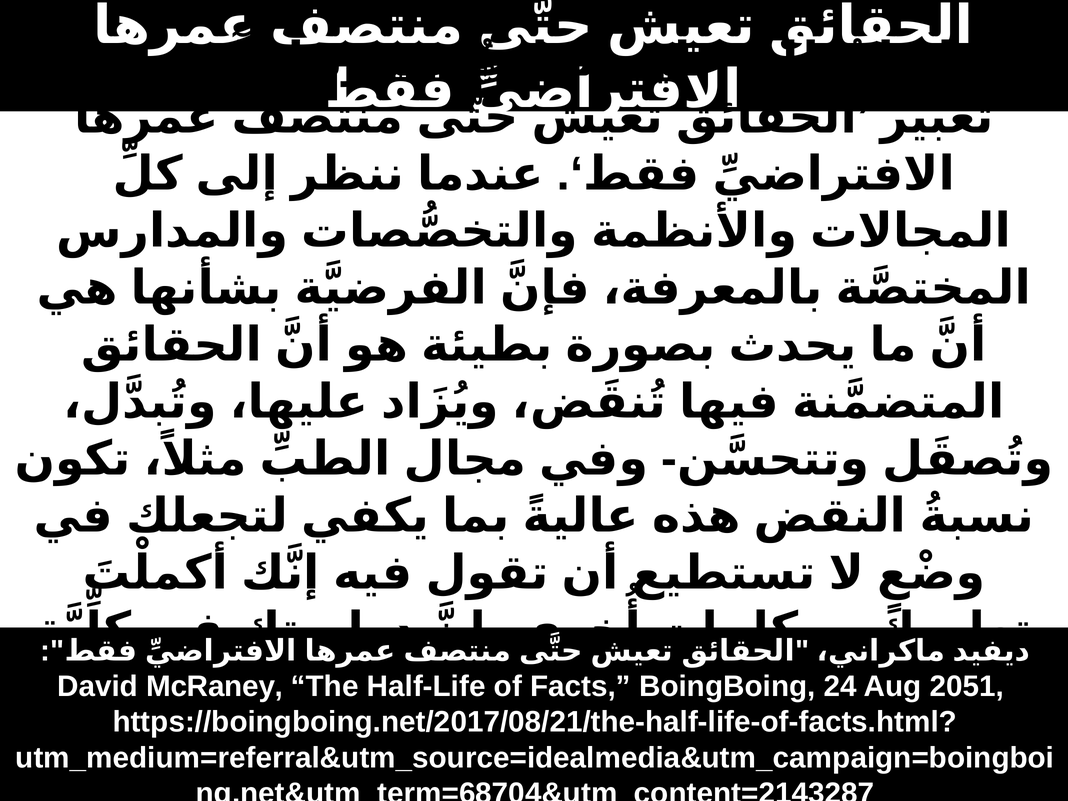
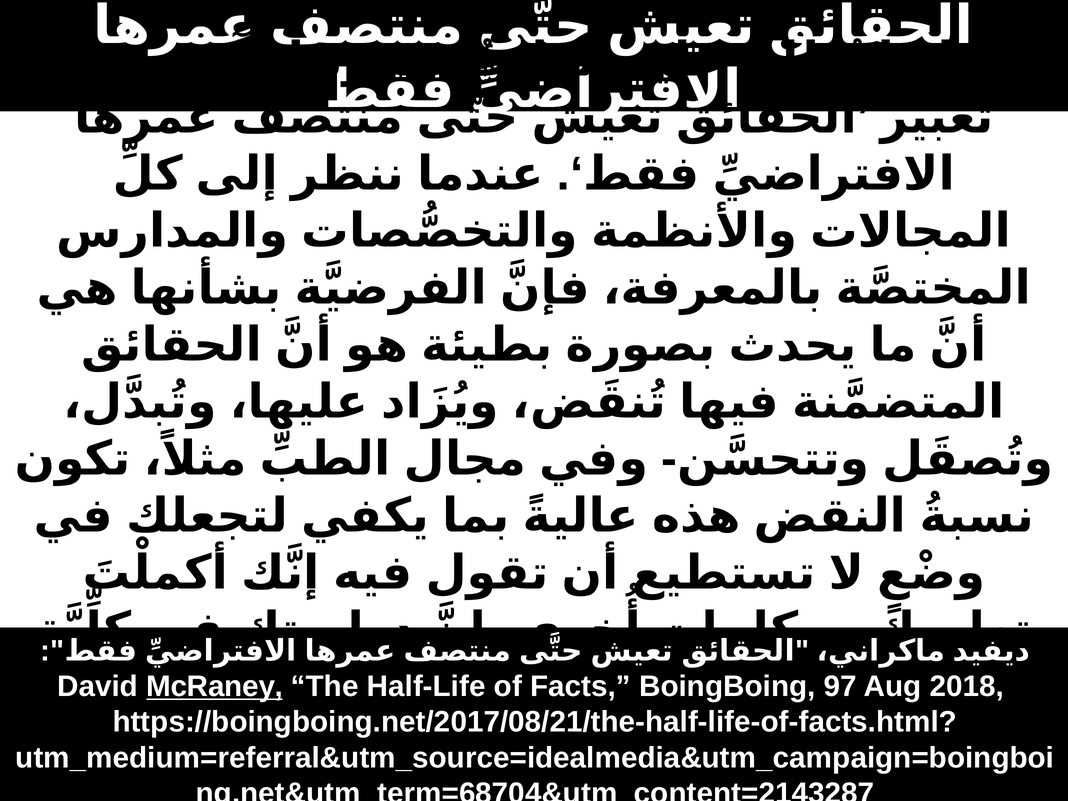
McRaney underline: none -> present (215, 687)
24: 24 -> 97 (840, 687)
2051: 2051 -> 2018 (967, 687)
